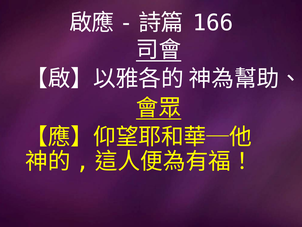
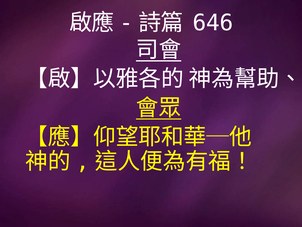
166: 166 -> 646 (213, 23)
